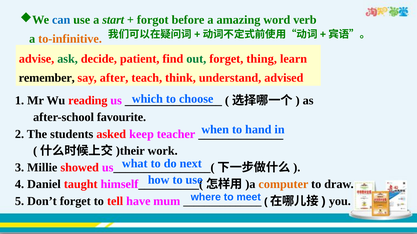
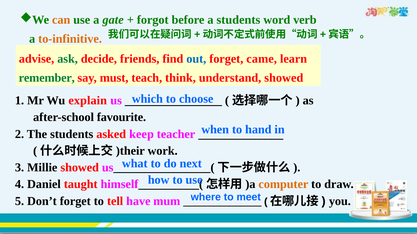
can colour: blue -> orange (61, 20)
start: start -> gate (113, 20)
a amazing: amazing -> students (238, 20)
patient: patient -> friends (140, 59)
out colour: green -> blue (196, 59)
thing: thing -> came (262, 59)
remember colour: black -> green (47, 78)
after: after -> must (114, 78)
understand advised: advised -> showed (284, 78)
reading: reading -> explain (88, 101)
